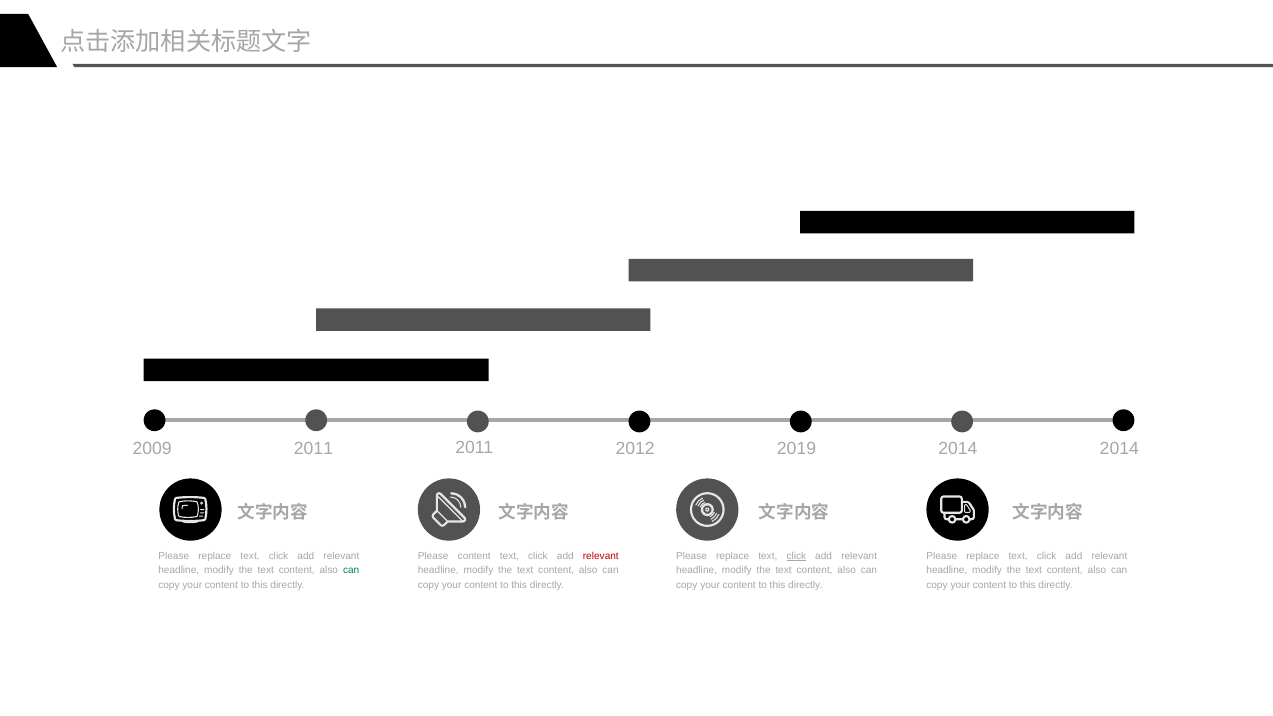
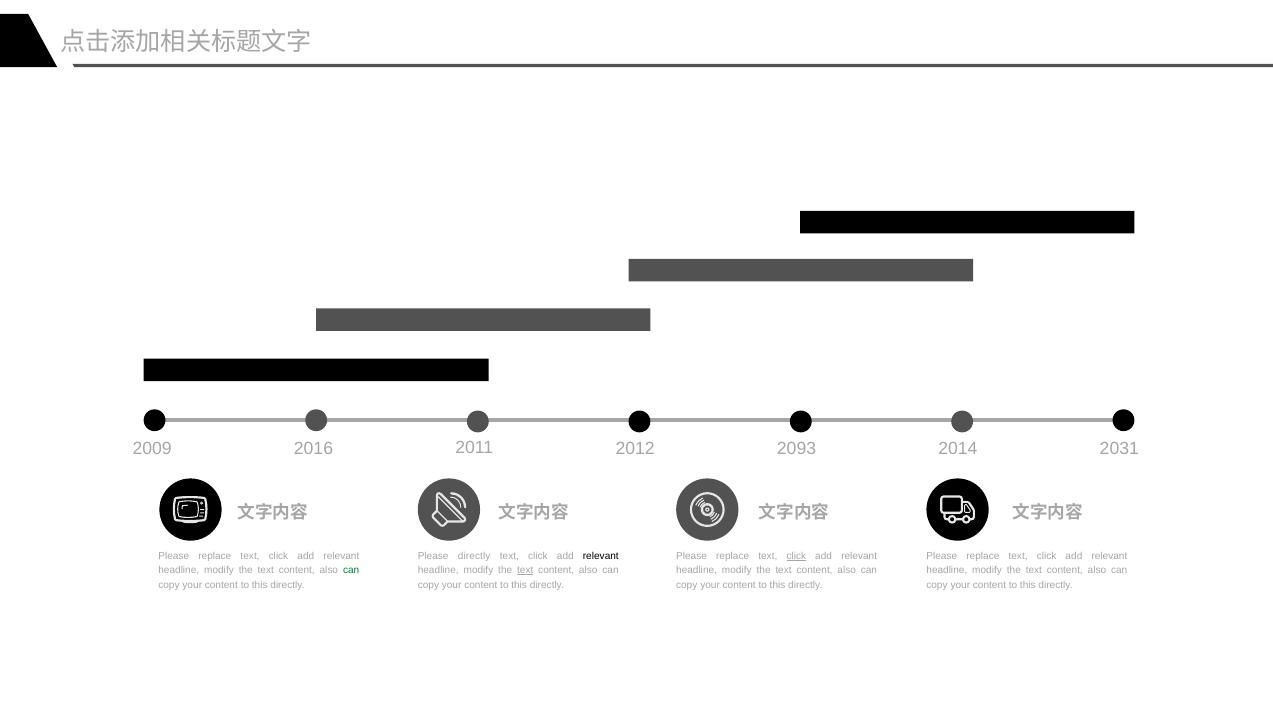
2014: 2014 -> 2031 (1119, 448)
2011: 2011 -> 2016 (313, 448)
2019: 2019 -> 2093 (797, 449)
Please content: content -> directly (474, 556)
relevant colour: red -> black (601, 556)
text underline: none -> present (525, 570)
